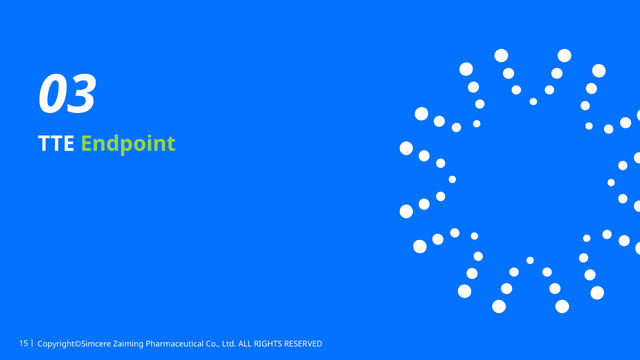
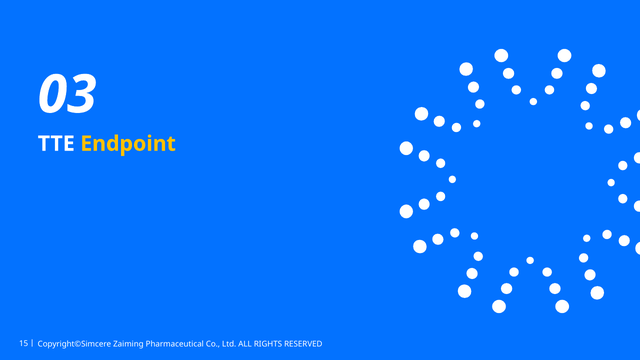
Endpoint colour: light green -> yellow (128, 144)
